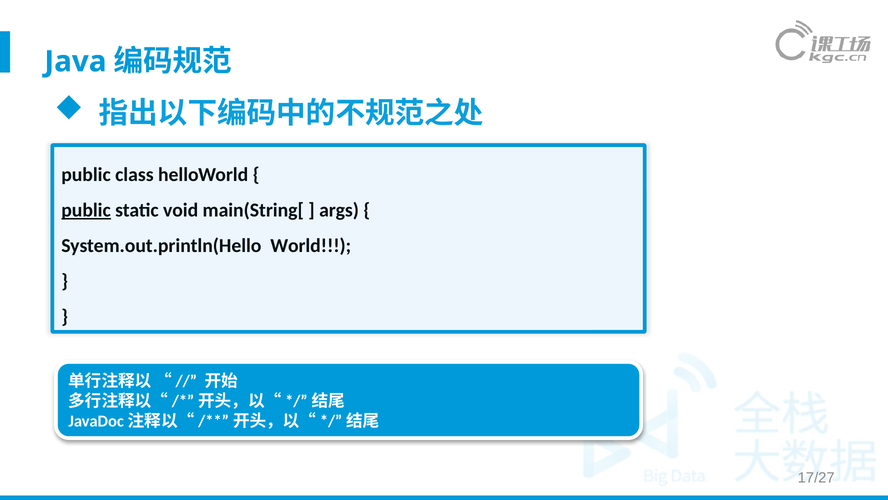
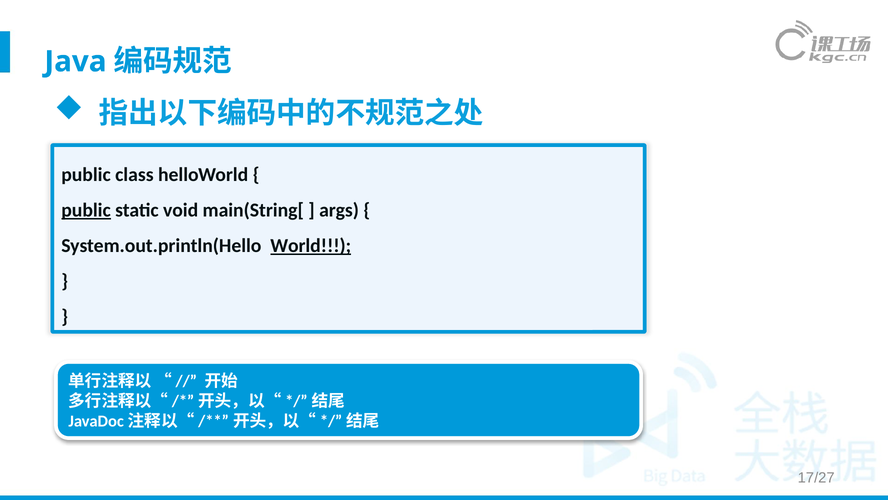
World underline: none -> present (311, 245)
